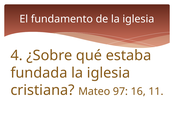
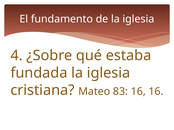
97: 97 -> 83 (120, 92)
16 11: 11 -> 16 (156, 92)
